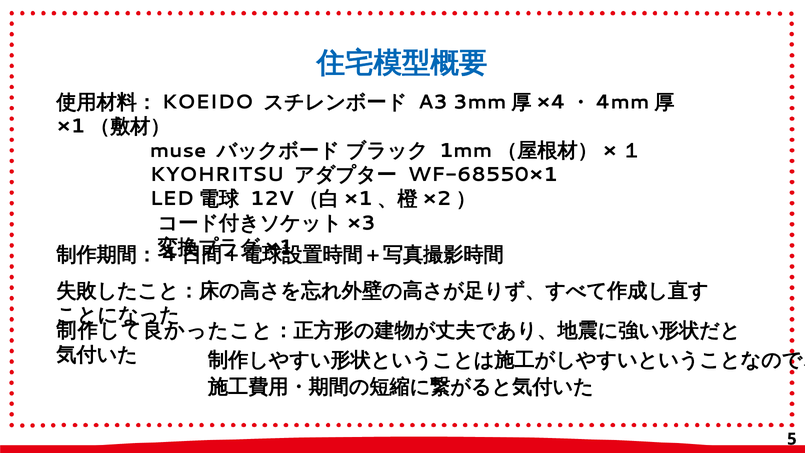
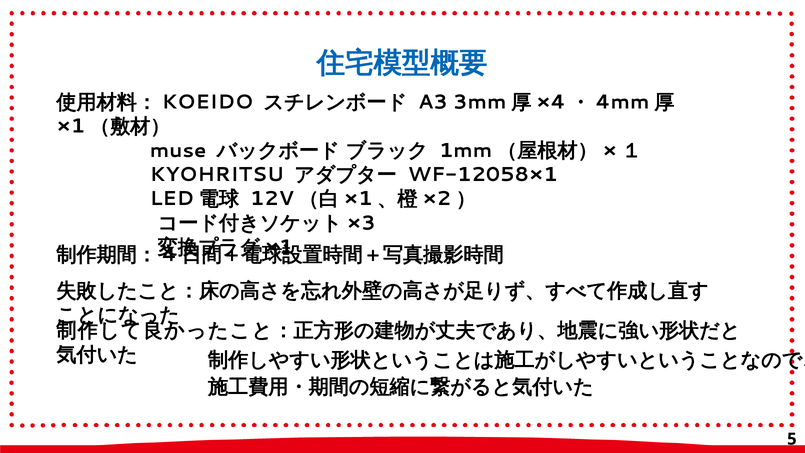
WF-68550×1: WF-68550×1 -> WF-12058×1 (483, 175)
